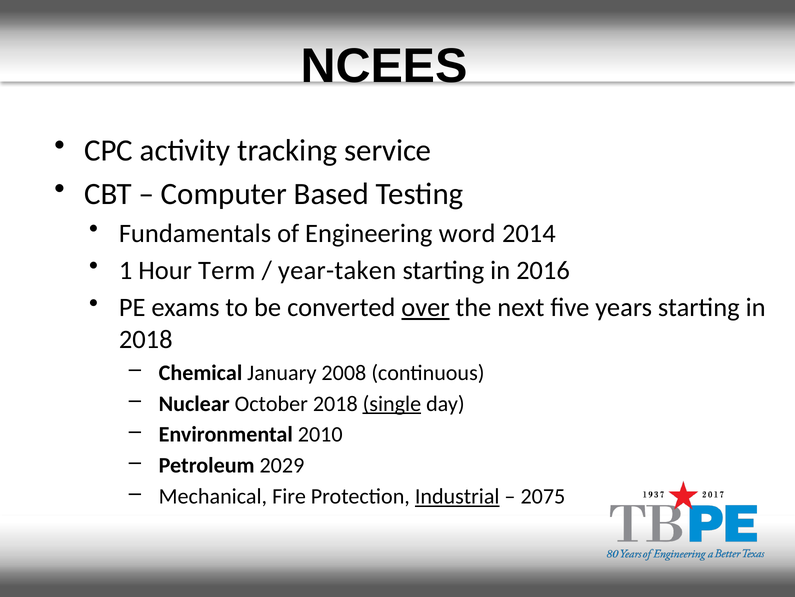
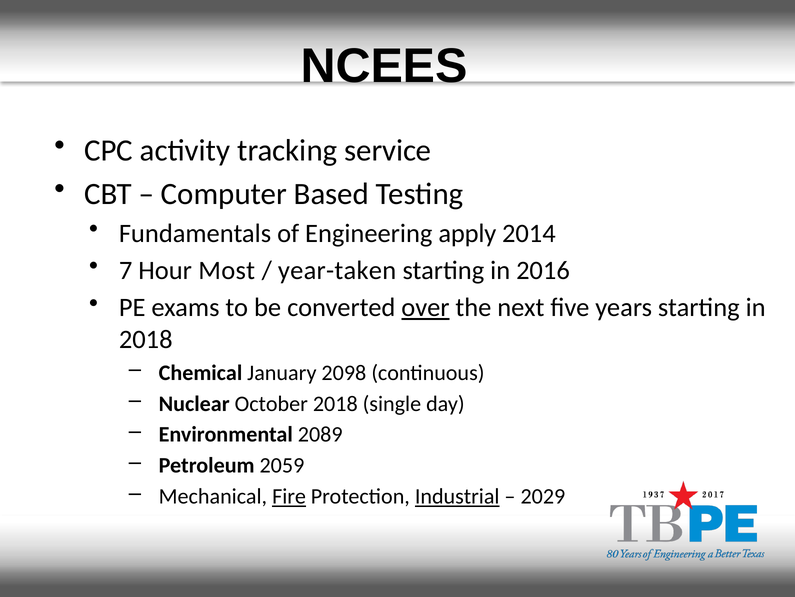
word: word -> apply (467, 233)
1: 1 -> 7 (126, 270)
Term: Term -> Most (227, 270)
2008: 2008 -> 2098 (344, 372)
single underline: present -> none (392, 403)
2010: 2010 -> 2089 (320, 434)
2029: 2029 -> 2059 (282, 465)
Fire underline: none -> present (289, 496)
2075: 2075 -> 2029 (543, 496)
